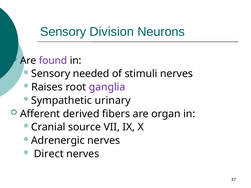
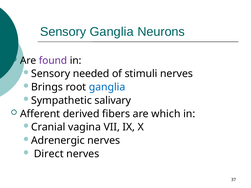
Sensory Division: Division -> Ganglia (112, 32)
Raises: Raises -> Brings (47, 87)
ganglia colour: purple -> blue (107, 87)
urinary: urinary -> salivary (113, 101)
organ: organ -> which (166, 114)
source: source -> vagina (84, 127)
